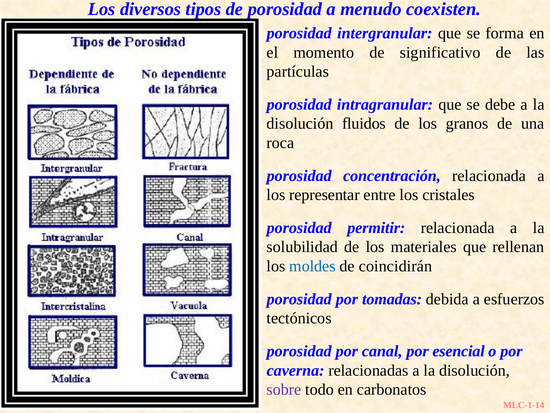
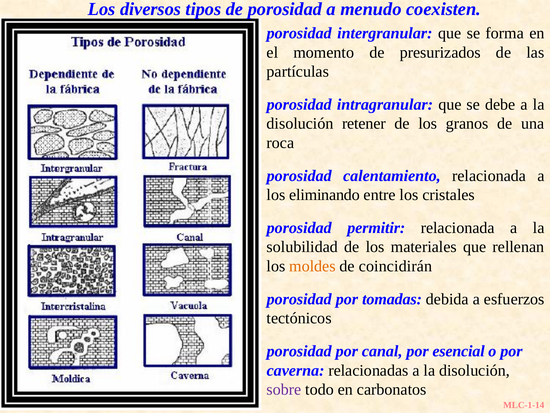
significativo: significativo -> presurizados (440, 52)
fluidos: fluidos -> retener (364, 124)
concentración: concentración -> calentamiento (392, 176)
representar: representar -> eliminando (325, 195)
moldes colour: blue -> orange (312, 266)
